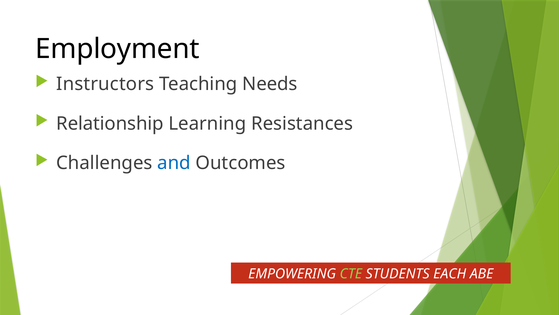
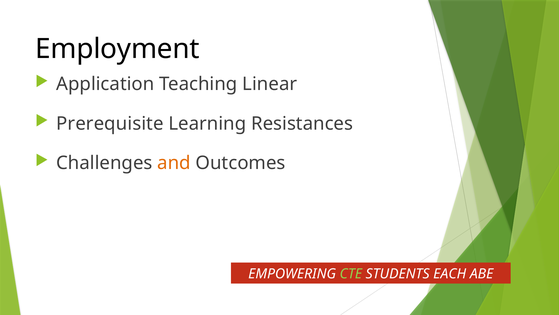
Instructors: Instructors -> Application (105, 84)
Needs: Needs -> Linear (270, 84)
Relationship: Relationship -> Prerequisite (110, 123)
and colour: blue -> orange (174, 163)
